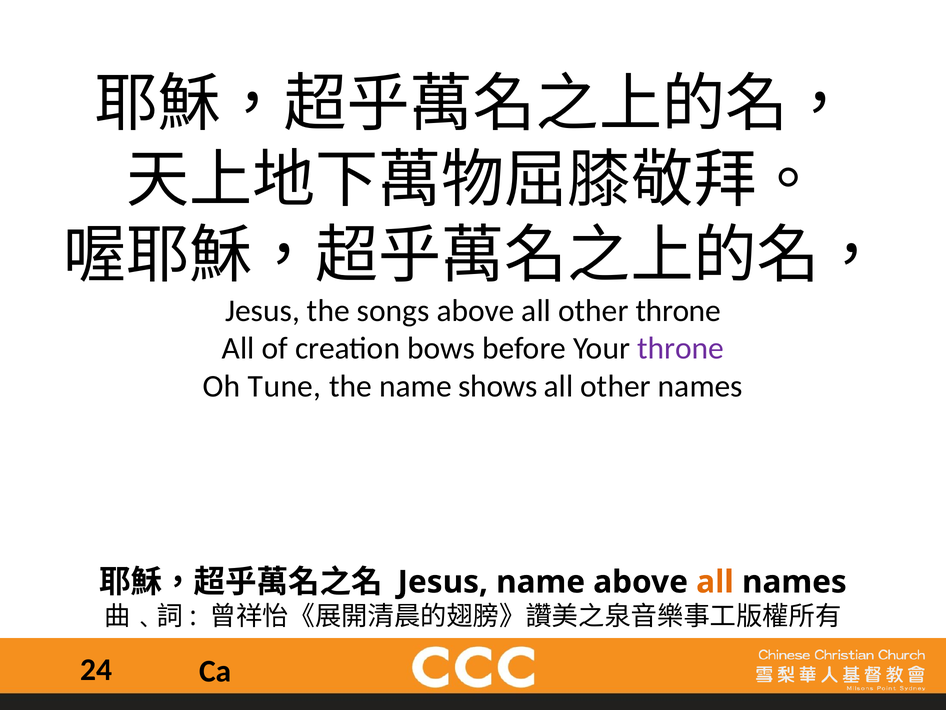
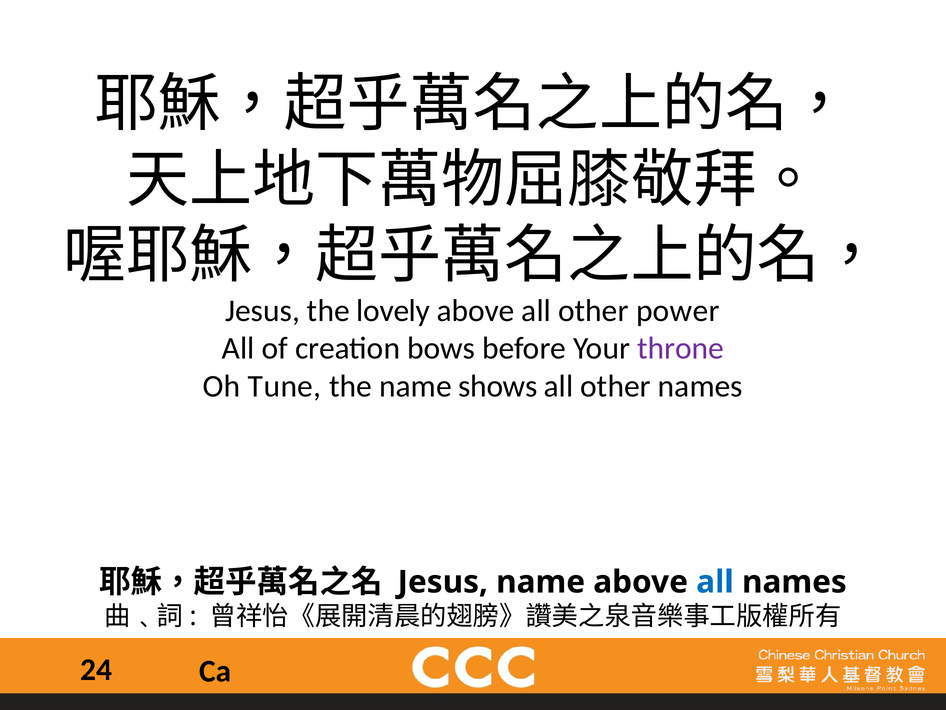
songs: songs -> lovely (393, 310)
other throne: throne -> power (678, 310)
all colour: orange -> blue (715, 582)
